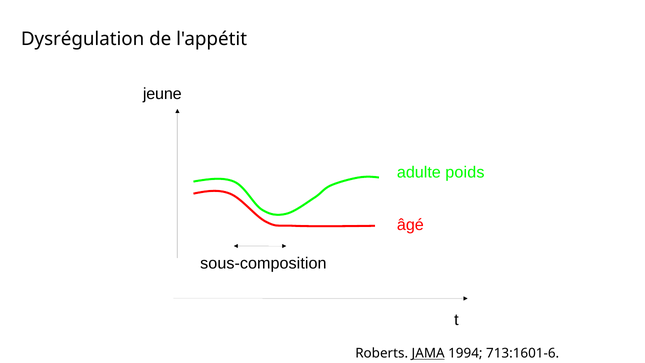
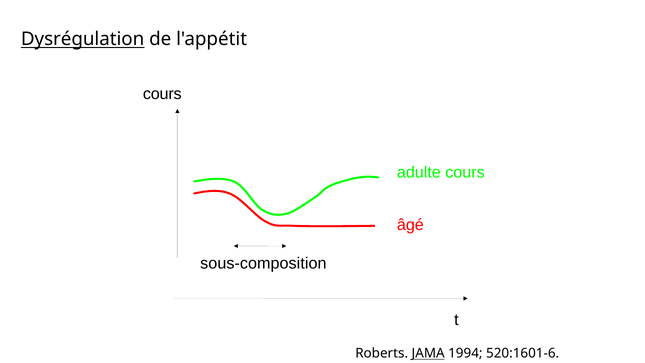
Dysrégulation underline: none -> present (83, 39)
jeune: jeune -> cours (162, 94)
adulte poids: poids -> cours (465, 172)
713:1601-6: 713:1601-6 -> 520:1601-6 (523, 353)
